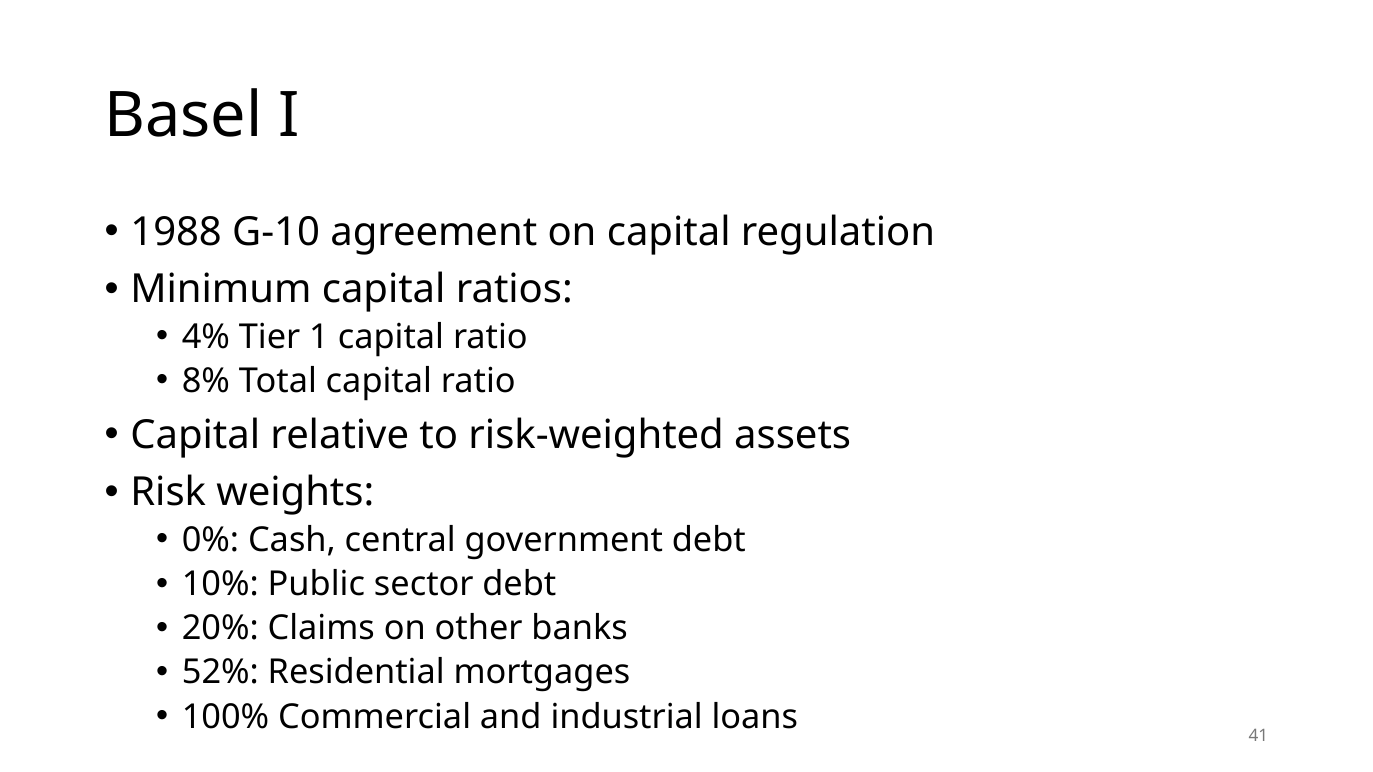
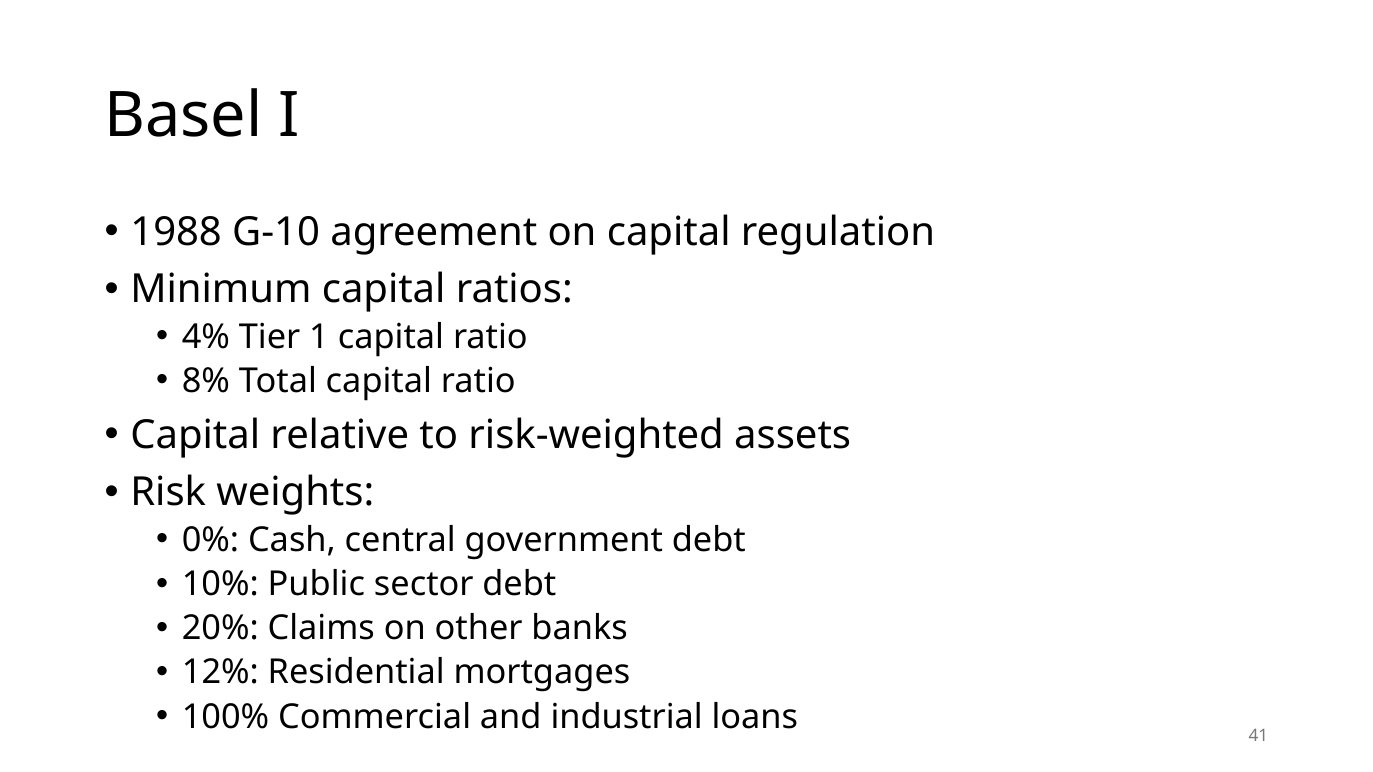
52%: 52% -> 12% (220, 673)
